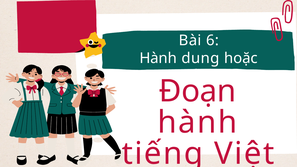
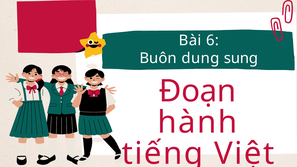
Hành: Hành -> Buôn (158, 58)
hoặc: hoặc -> sung (241, 58)
